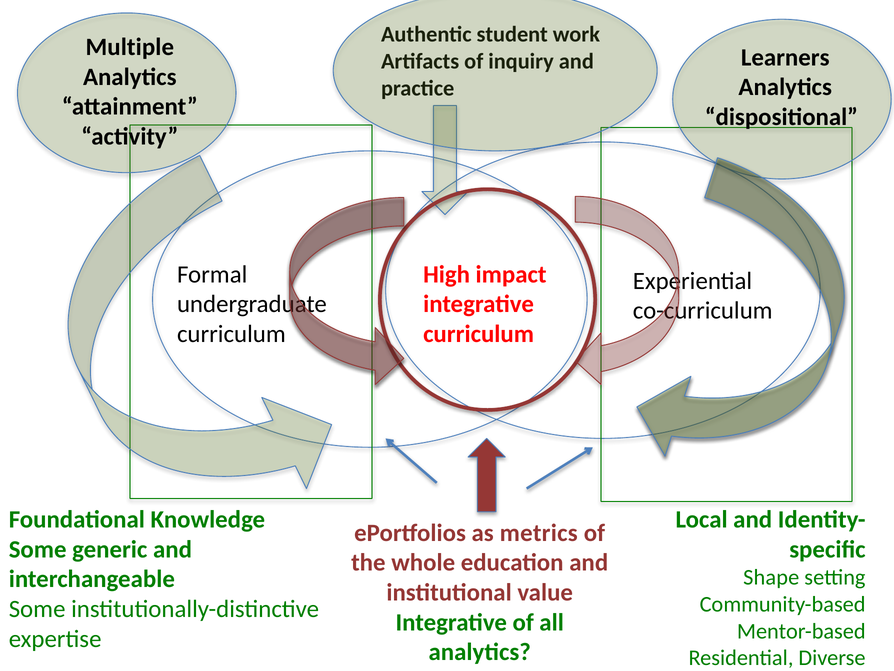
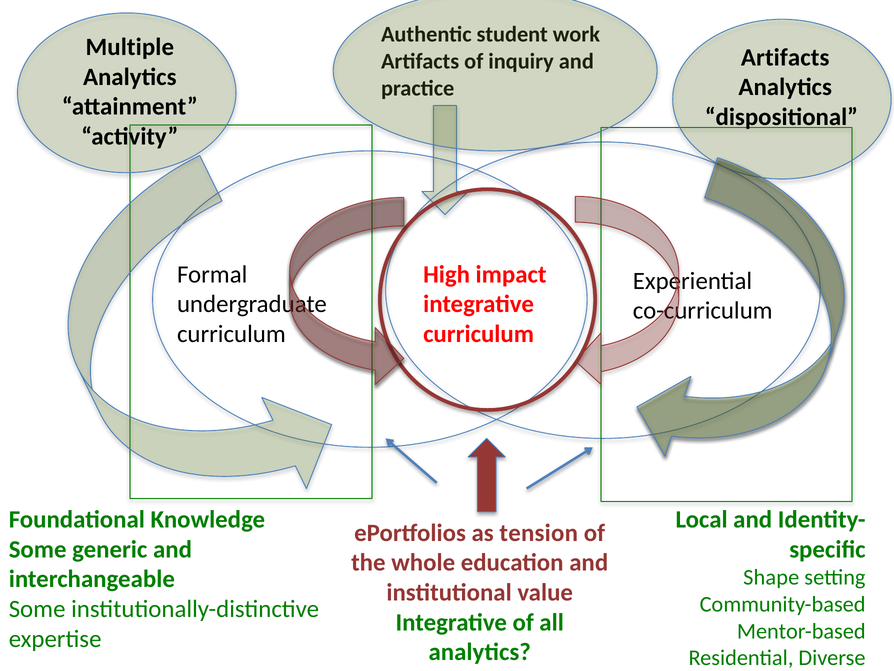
Learners: Learners -> Artifacts (785, 57)
metrics: metrics -> tension (539, 532)
